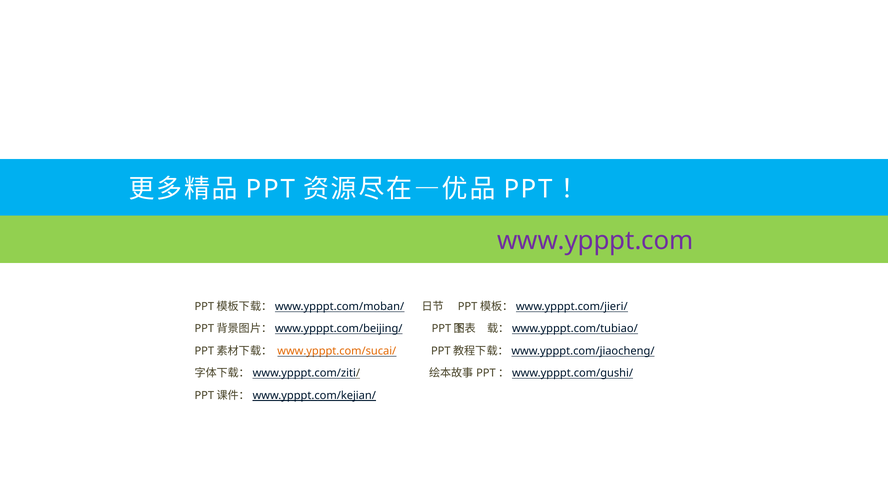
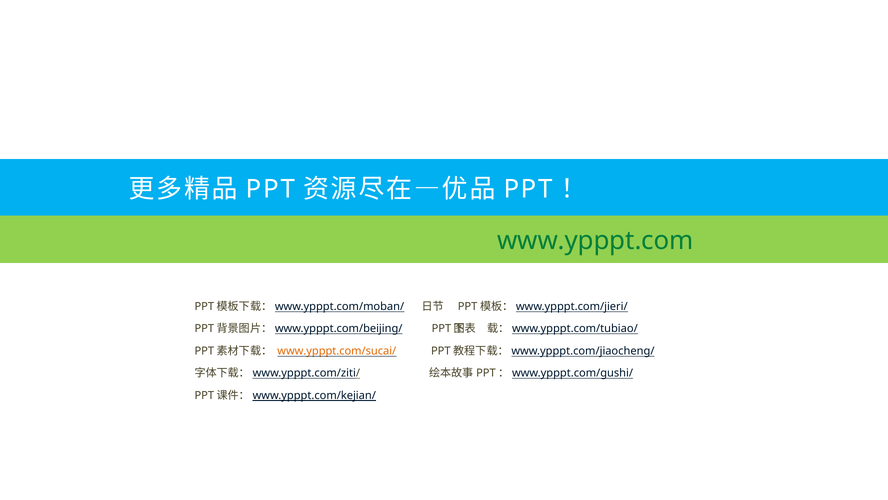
www.ypppt.com colour: purple -> green (595, 241)
